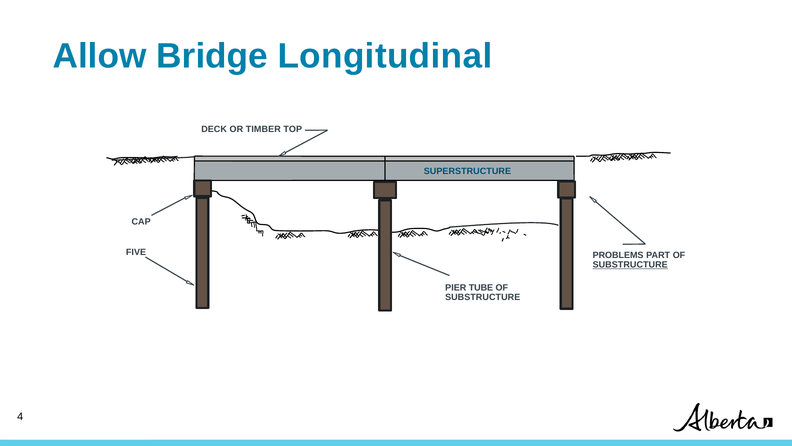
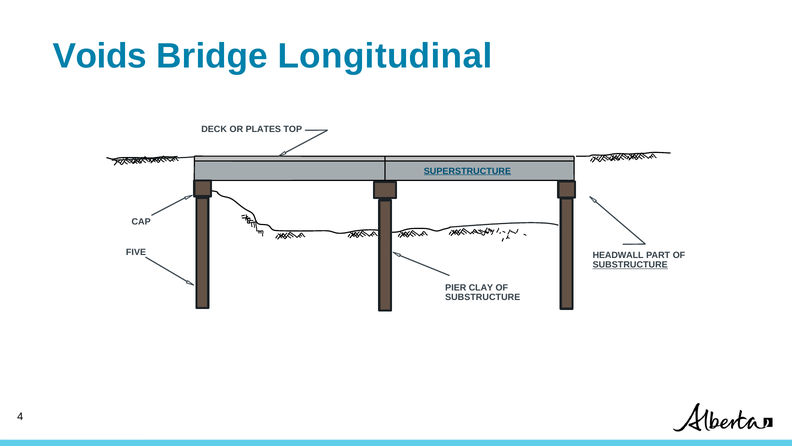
Allow: Allow -> Voids (100, 56)
TIMBER: TIMBER -> PLATES (263, 129)
SUPERSTRUCTURE underline: none -> present (467, 171)
PROBLEMS: PROBLEMS -> HEADWALL (618, 255)
TUBE: TUBE -> CLAY (481, 287)
